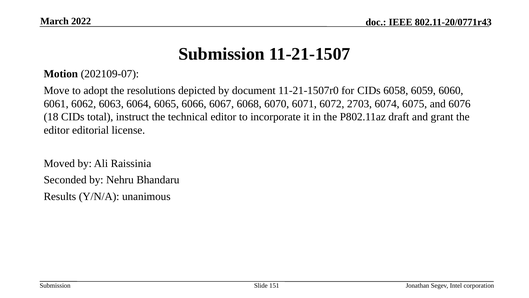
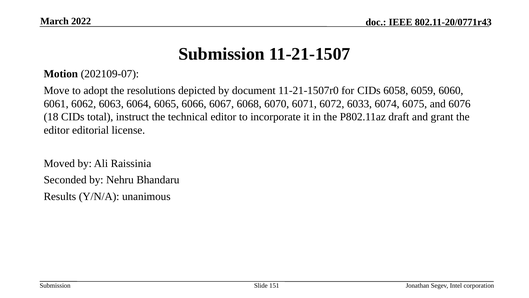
2703: 2703 -> 6033 (359, 104)
